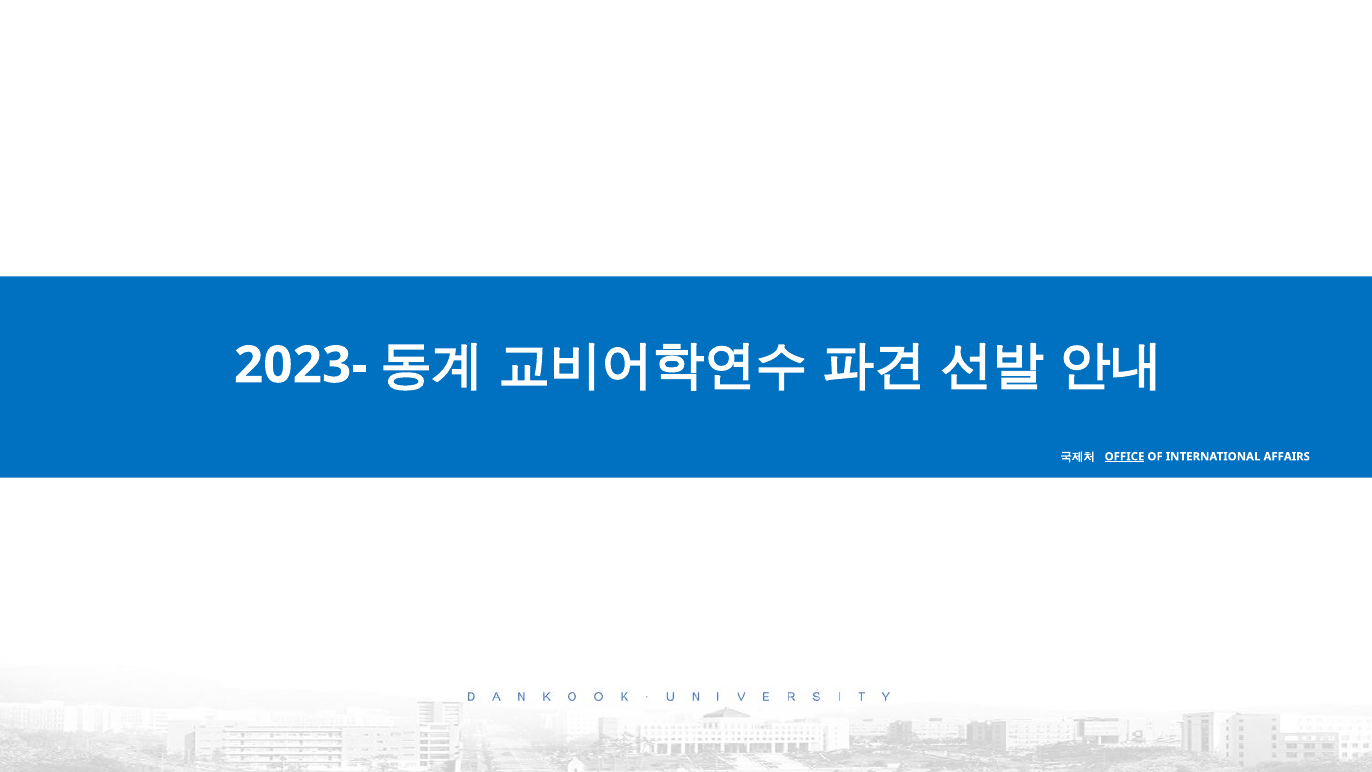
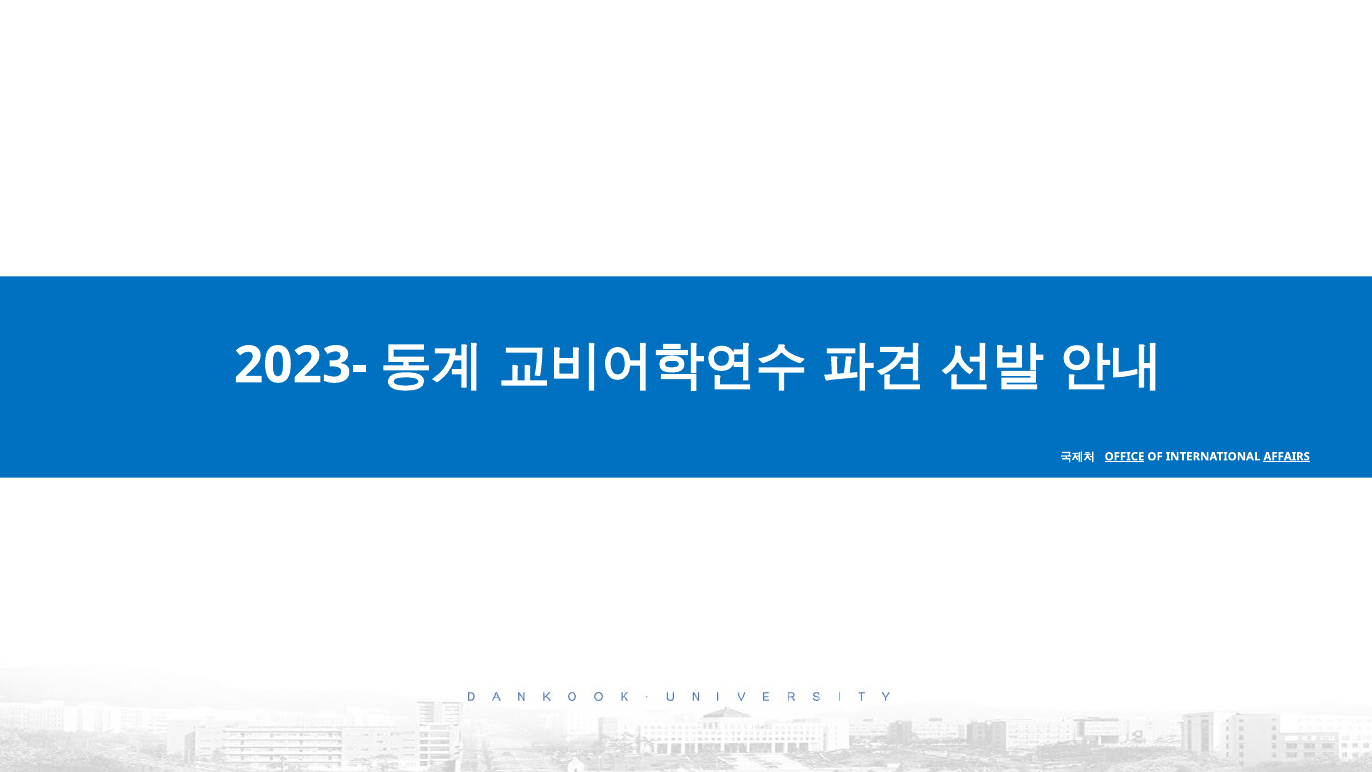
AFFAIRS underline: none -> present (1287, 456)
